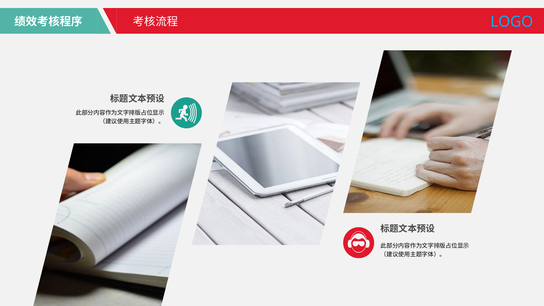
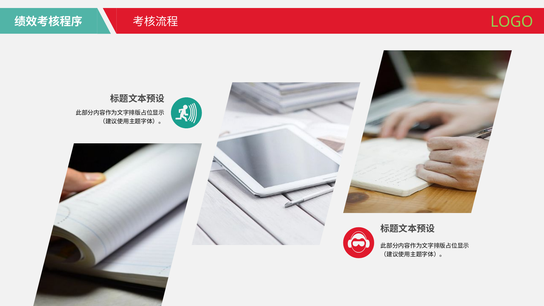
LOGO colour: light blue -> light green (512, 22)
